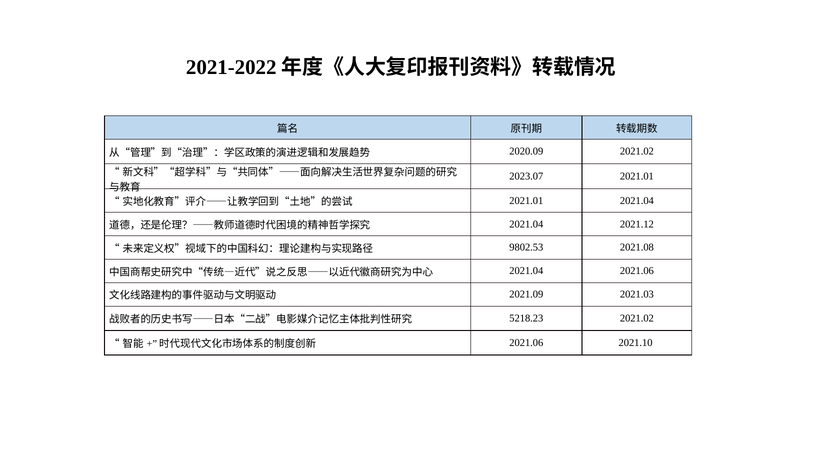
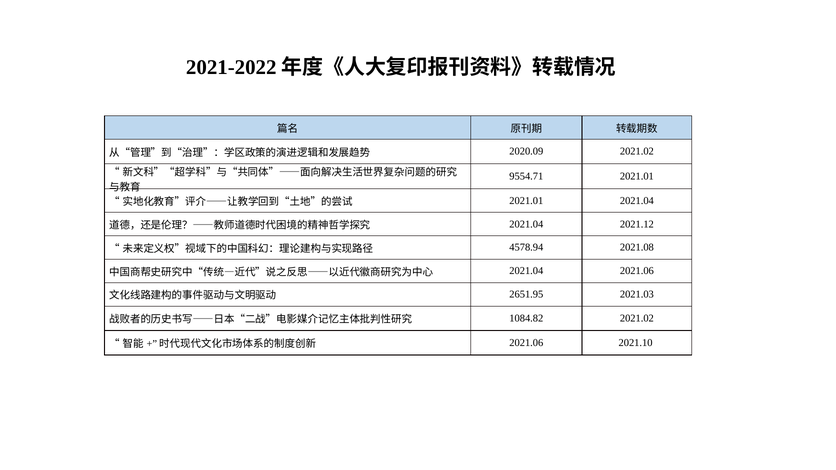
2023.07: 2023.07 -> 9554.71 (526, 176)
9802.53: 9802.53 -> 4578.94 (526, 248)
2021.09: 2021.09 -> 2651.95 (526, 295)
5218.23: 5218.23 -> 1084.82 (526, 319)
